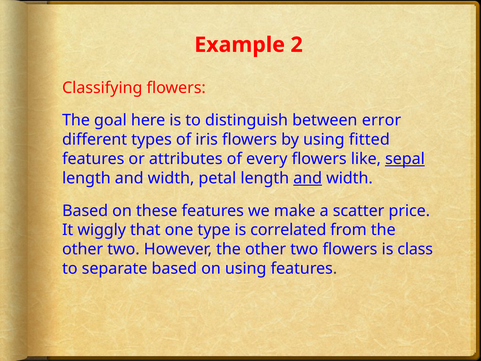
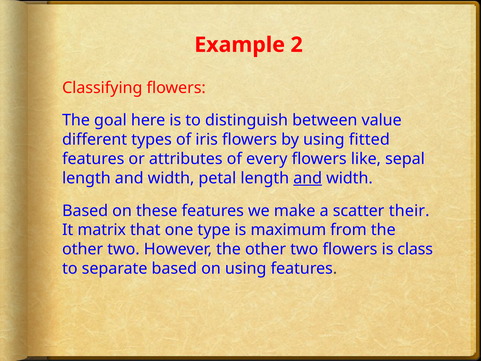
error: error -> value (382, 120)
sepal underline: present -> none (405, 159)
price: price -> their (409, 211)
wiggly: wiggly -> matrix (102, 230)
correlated: correlated -> maximum (288, 230)
